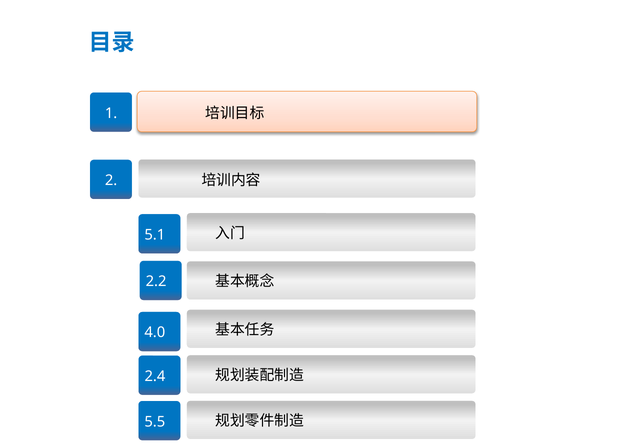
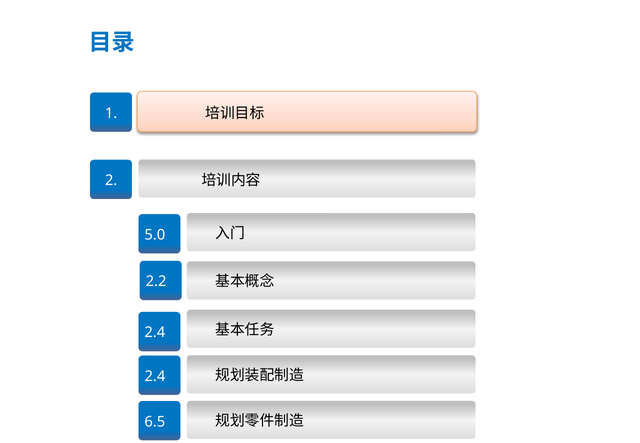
5.1: 5.1 -> 5.0 (155, 235)
4.0: 4.0 -> 2.4 (155, 333)
5.5: 5.5 -> 6.5 (155, 422)
